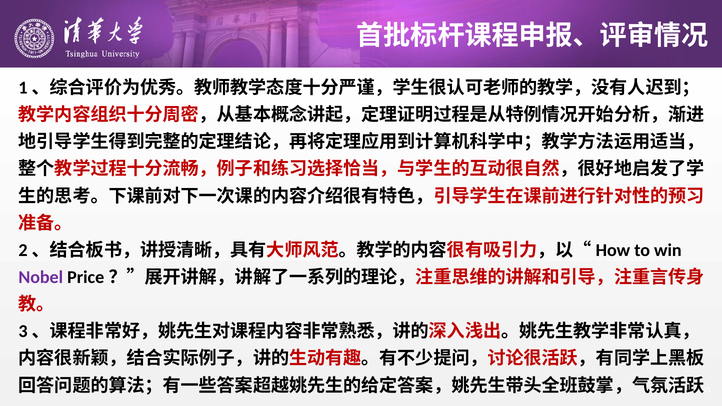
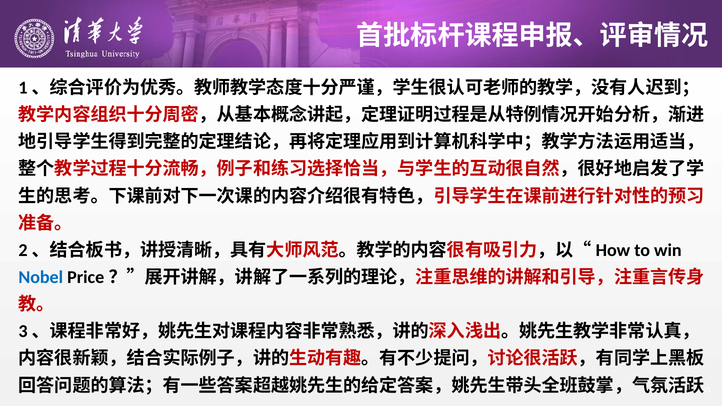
Nobel colour: purple -> blue (41, 277)
